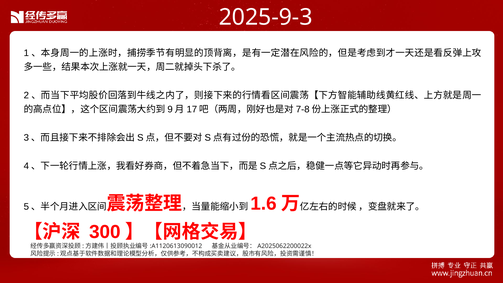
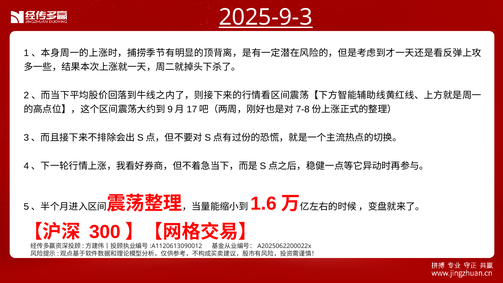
2025-9-3 underline: none -> present (266, 17)
